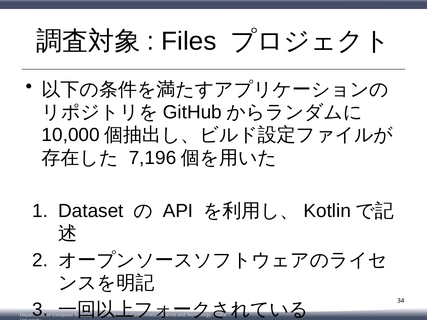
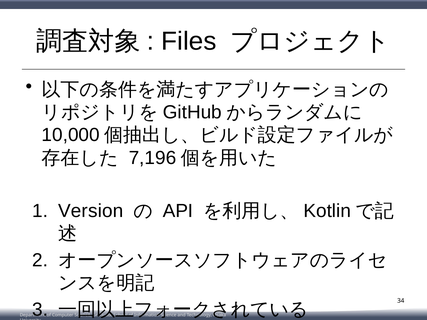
Dataset: Dataset -> Version (91, 211)
